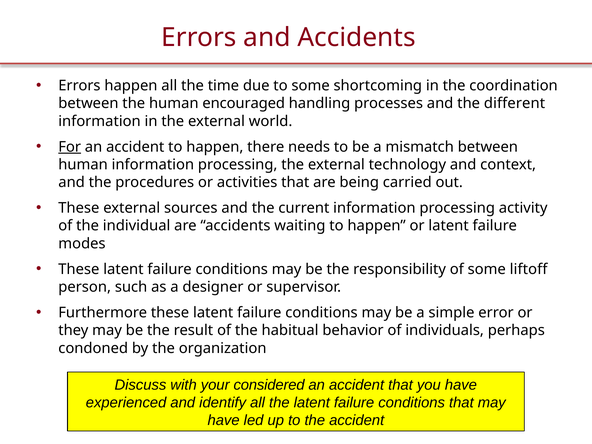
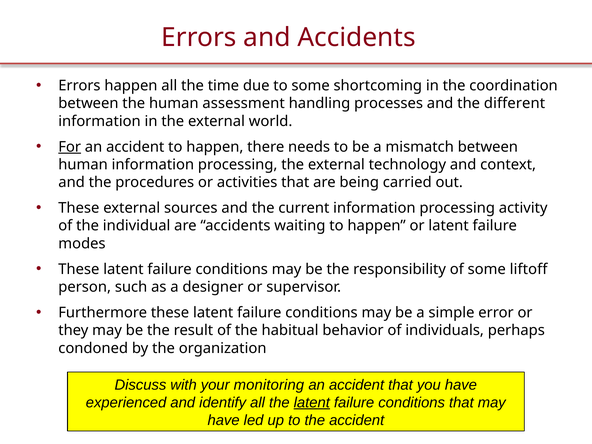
encouraged: encouraged -> assessment (244, 103)
considered: considered -> monitoring (269, 385)
latent underline: none -> present (312, 403)
